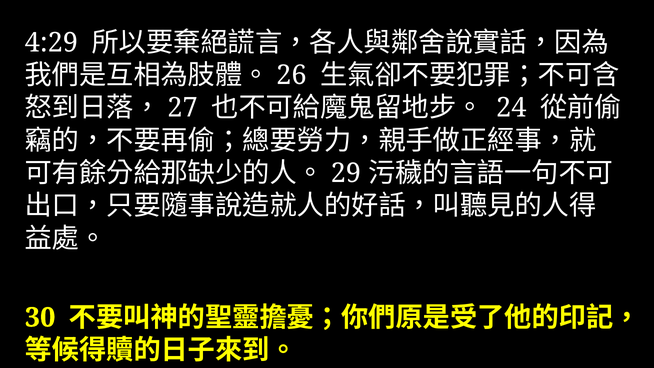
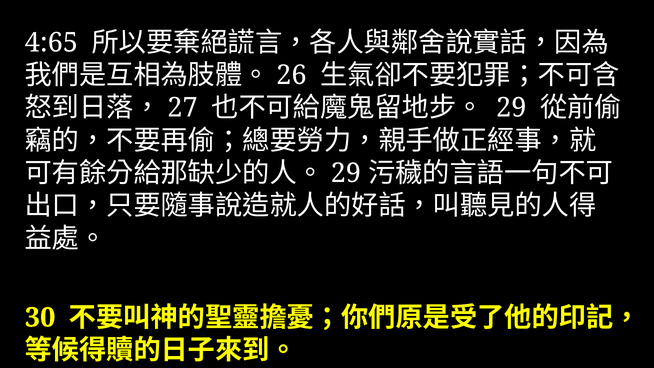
4:29: 4:29 -> 4:65 (51, 42)
24: 24 -> 29 (511, 108)
